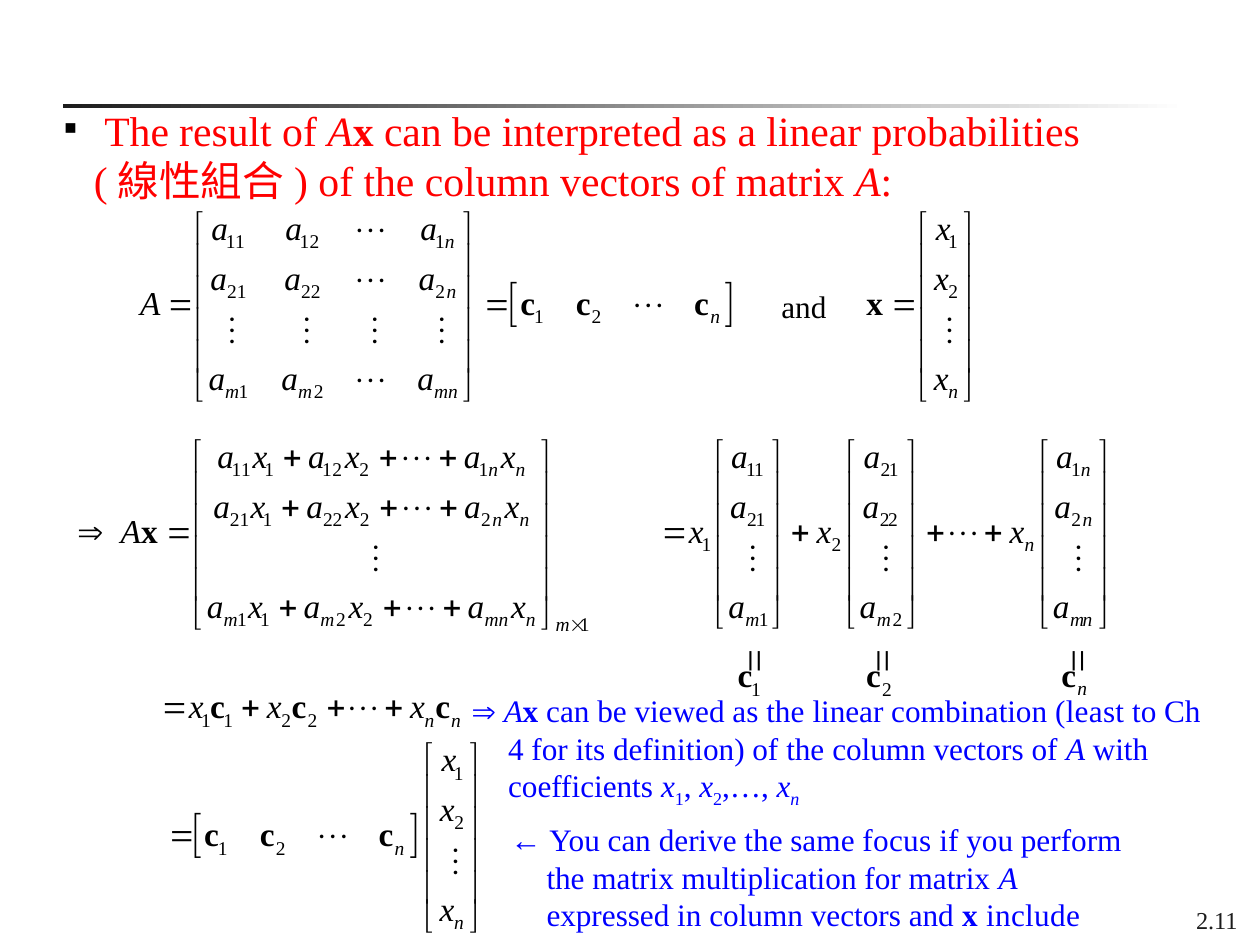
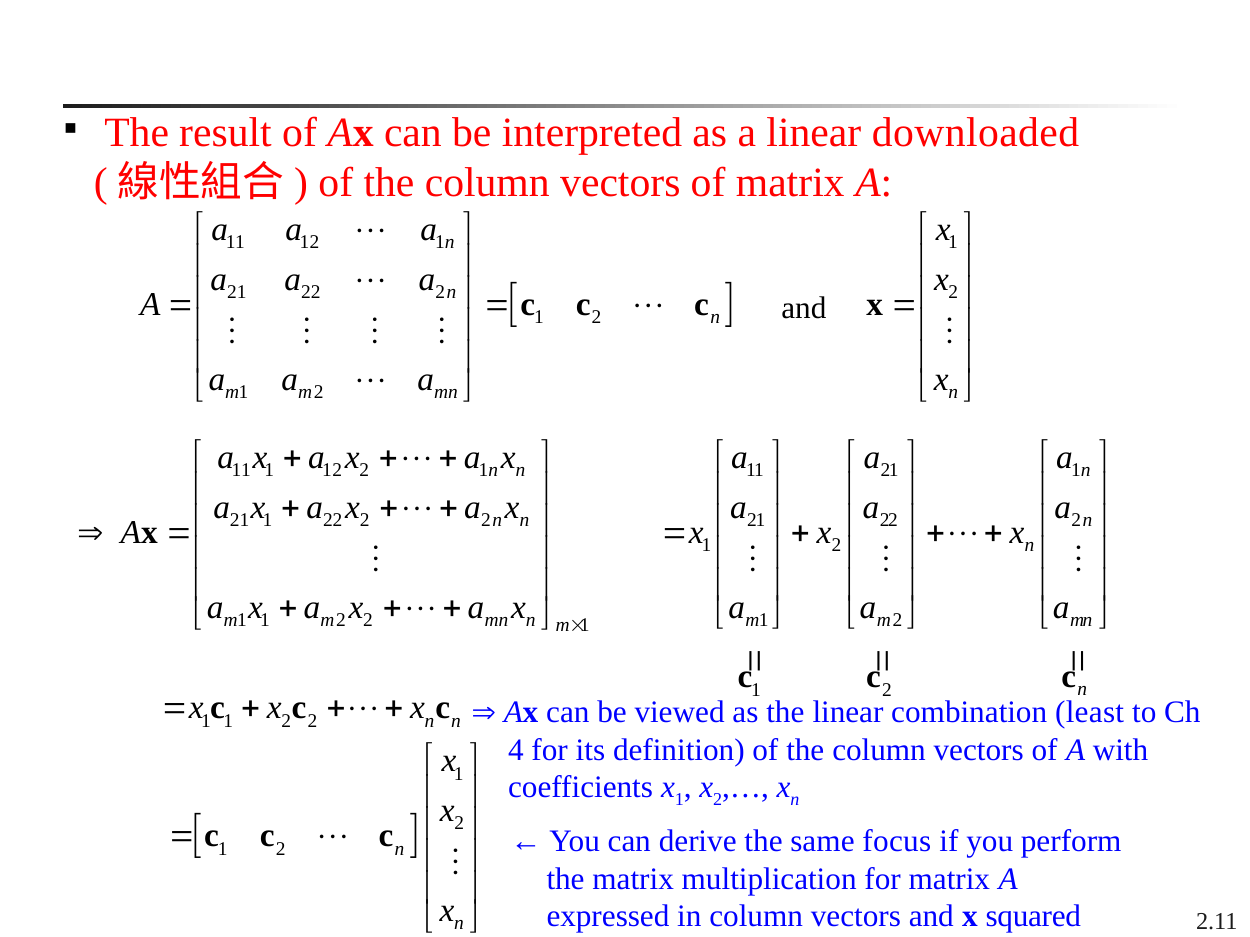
probabilities: probabilities -> downloaded (975, 133)
include: include -> squared (1033, 917)
